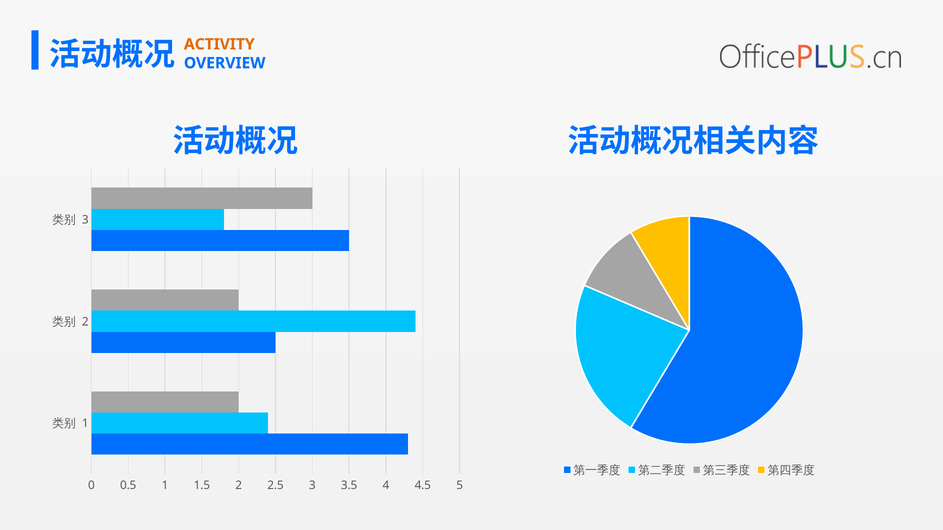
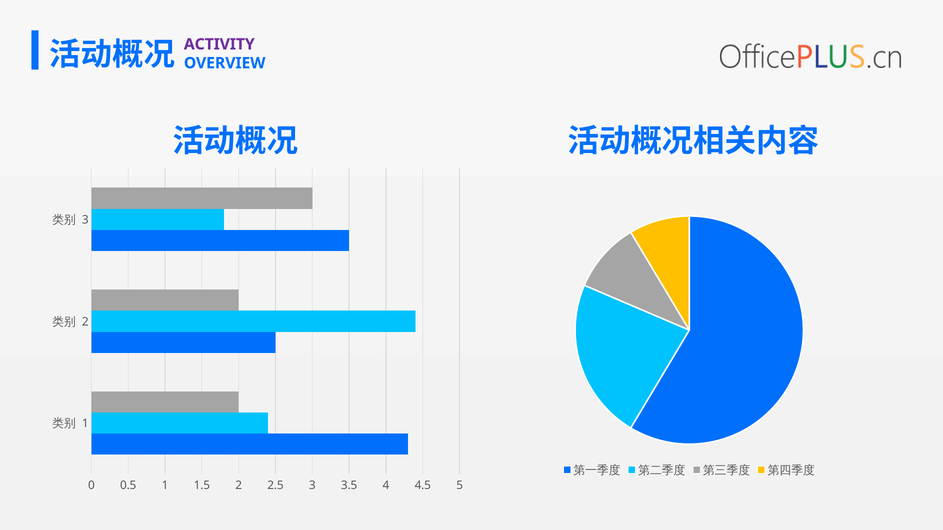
ACTIVITY colour: orange -> purple (219, 44)
